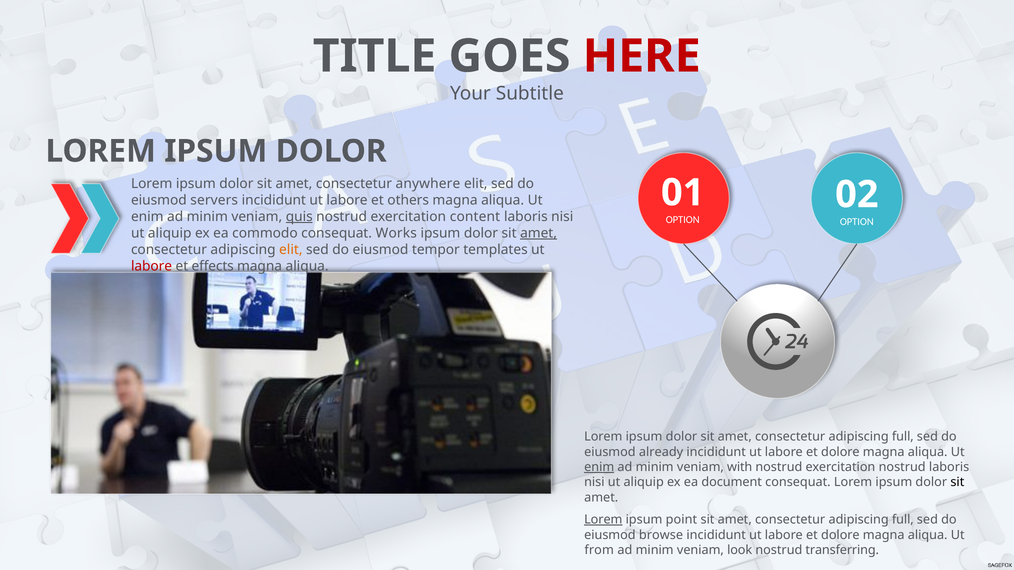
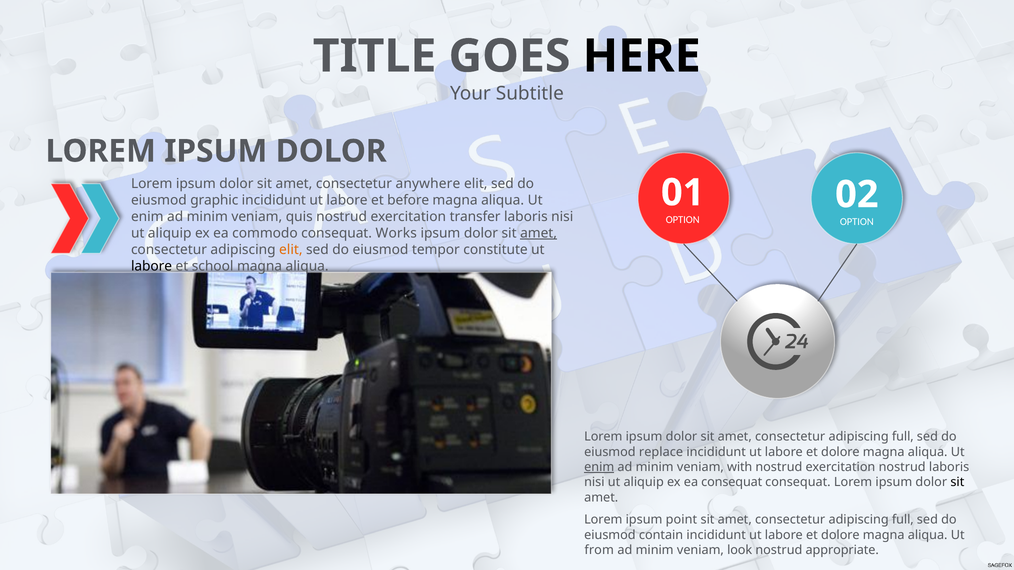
HERE colour: red -> black (642, 56)
servers: servers -> graphic (214, 200)
others: others -> before (408, 200)
quis underline: present -> none (299, 217)
content: content -> transfer (475, 217)
templates: templates -> constitute (496, 250)
labore colour: red -> black (152, 266)
effects: effects -> school (213, 266)
already: already -> replace (661, 452)
ea document: document -> consequat (732, 483)
Lorem underline: present -> none (603, 520)
browse: browse -> contain (661, 535)
transferring: transferring -> appropriate (842, 550)
